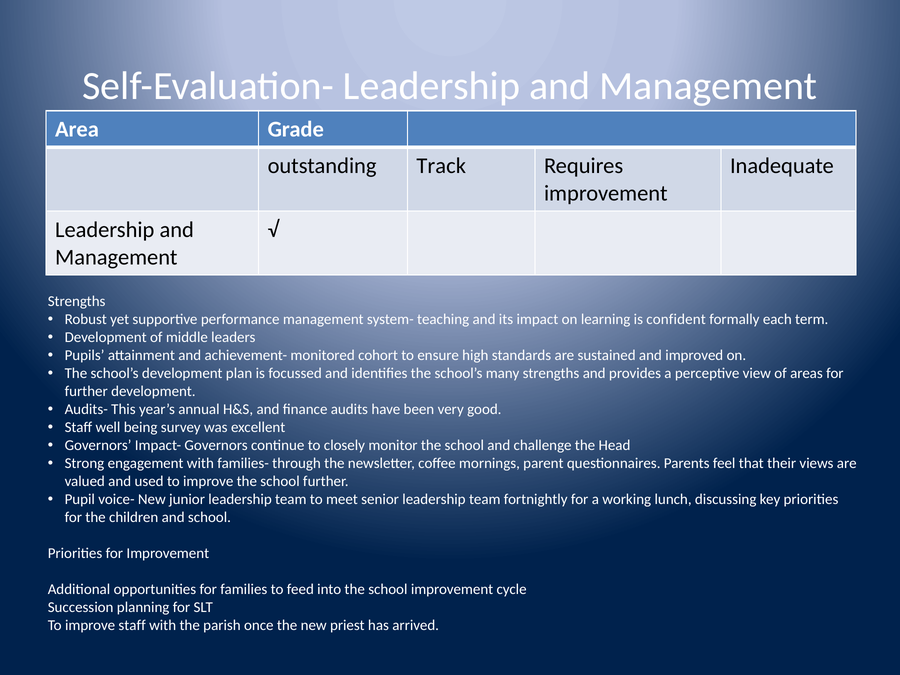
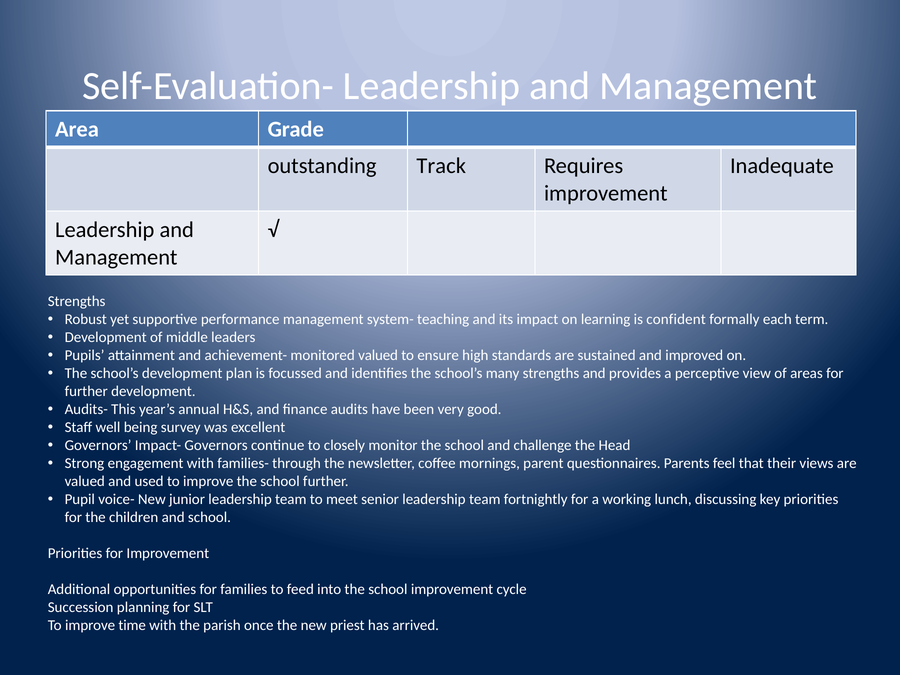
monitored cohort: cohort -> valued (378, 356)
improve staff: staff -> time (132, 626)
